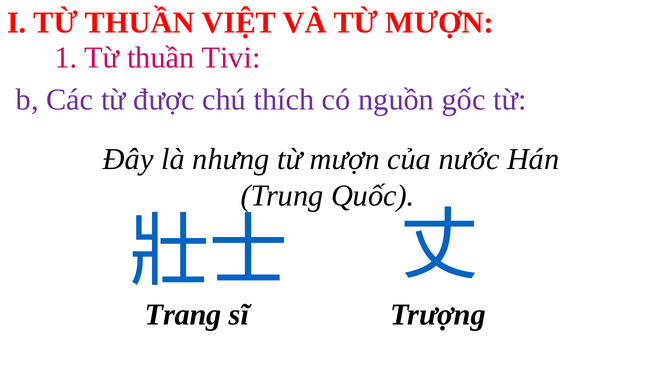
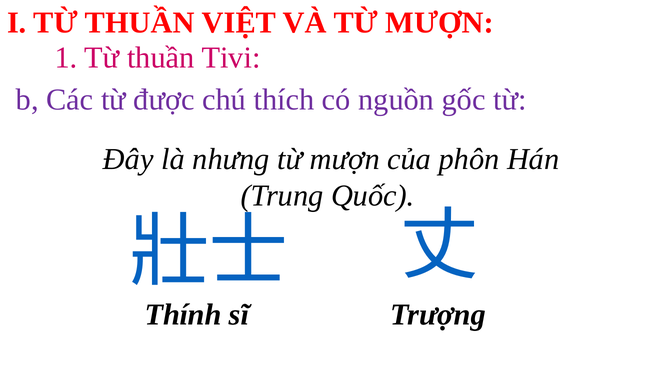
nước: nước -> phôn (469, 159)
Trang: Trang -> Thính (183, 315)
